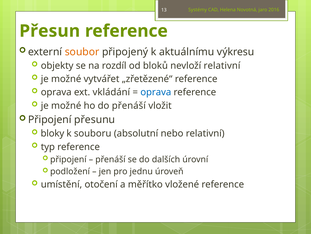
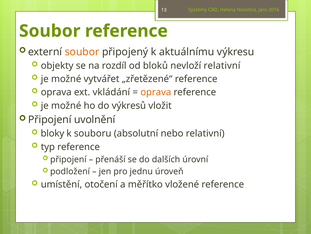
Přesun: Přesun -> Soubor (50, 31)
oprava colour: blue -> orange (156, 92)
do přenáší: přenáší -> výkresů (129, 105)
přesunu: přesunu -> uvolnění (95, 119)
